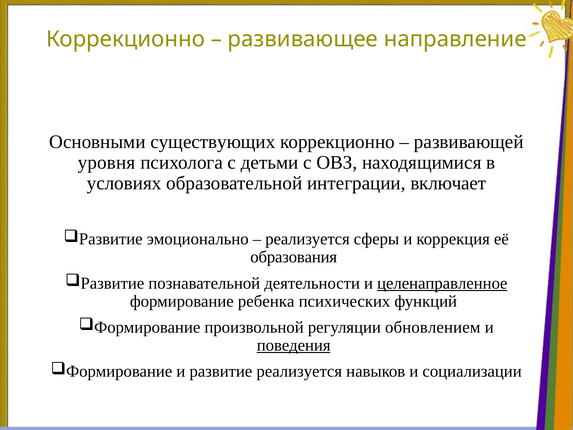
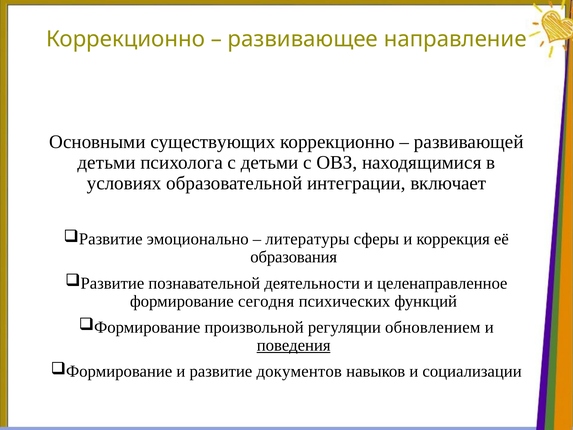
уровня: уровня -> детьми (107, 162)
реализуется: реализуется -> литературы (307, 239)
целенаправленное underline: present -> none (442, 283)
ребенка: ребенка -> сегодня (266, 301)
развитие реализуется: реализуется -> документов (299, 371)
